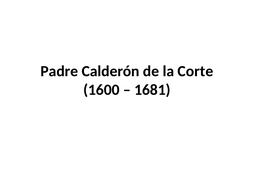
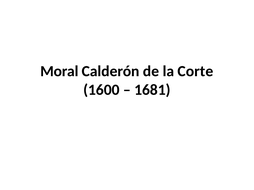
Padre: Padre -> Moral (59, 71)
